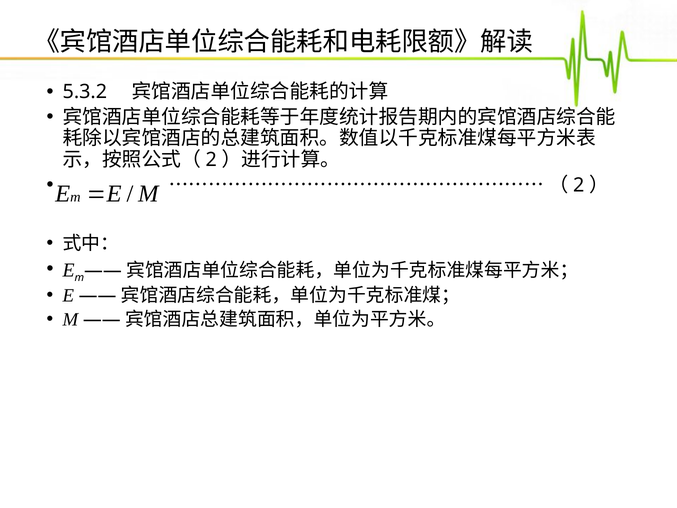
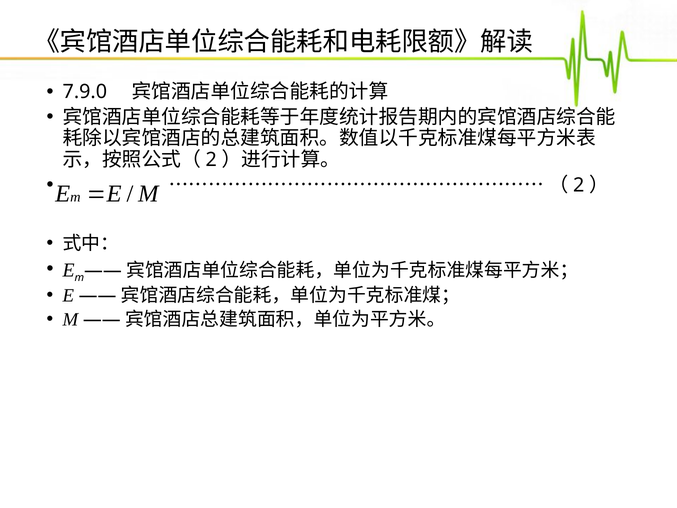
5.3.2: 5.3.2 -> 7.9.0 (85, 92)
